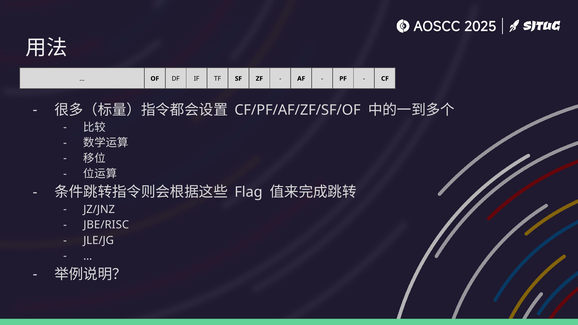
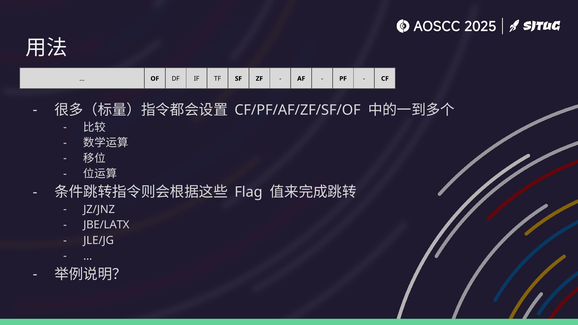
JBE/RISC: JBE/RISC -> JBE/LATX (106, 225)
